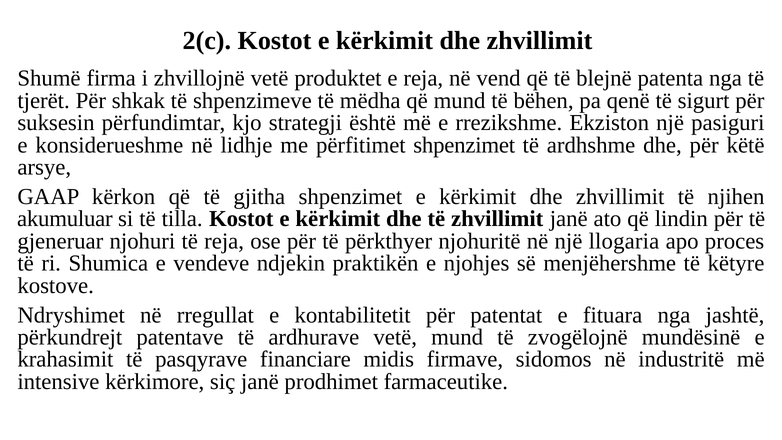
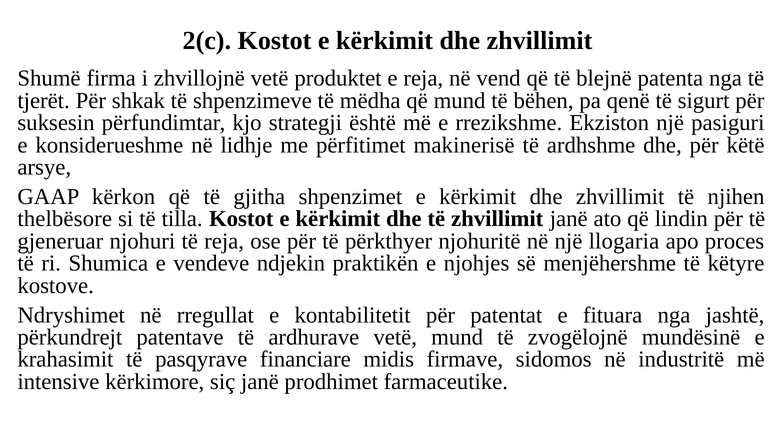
përfitimet shpenzimet: shpenzimet -> makinerisë (464, 145)
akumuluar: akumuluar -> thelbësore (65, 219)
